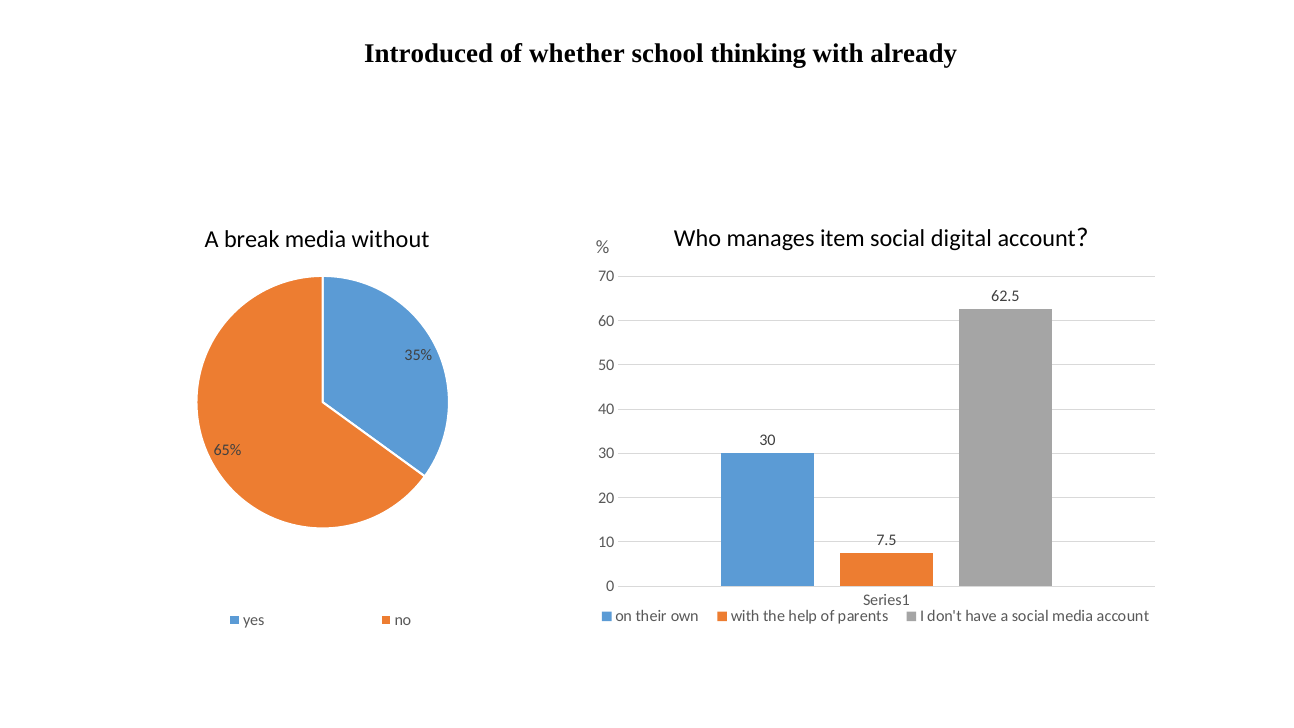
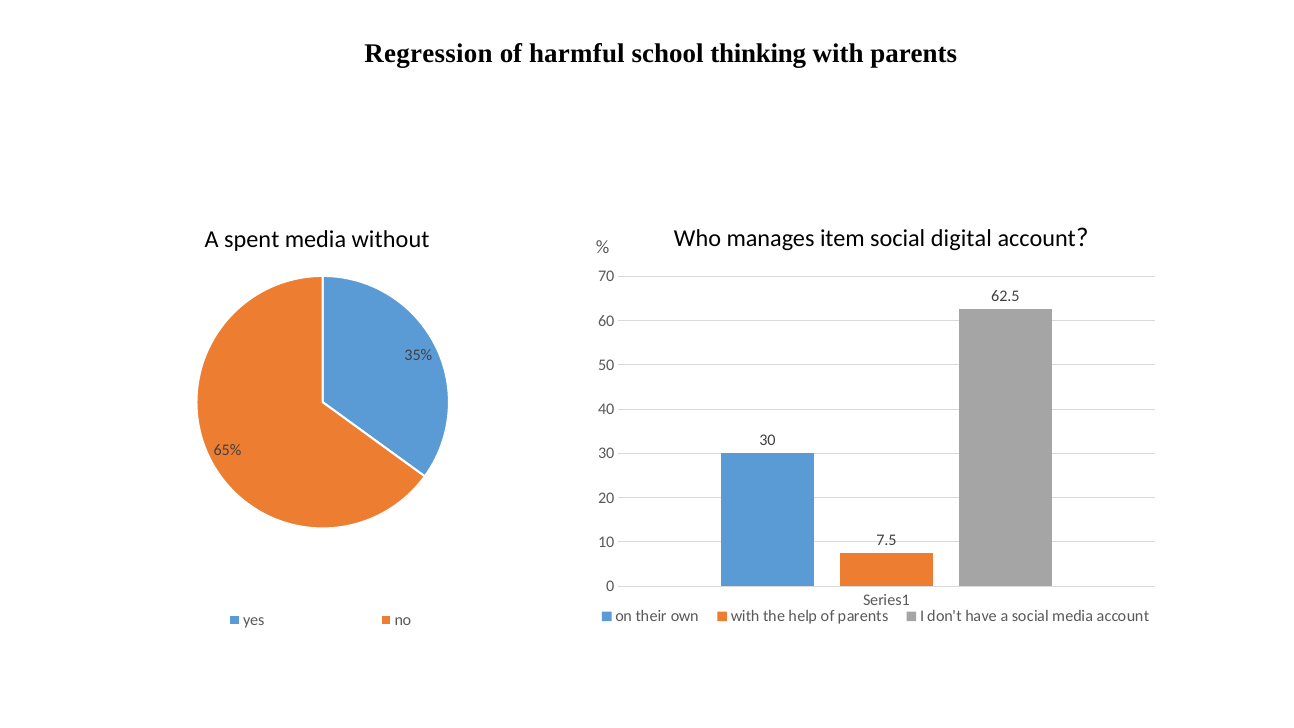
Introduced: Introduced -> Regression (428, 53)
whether: whether -> harmful (577, 53)
with already: already -> parents (914, 53)
break: break -> spent (252, 239)
